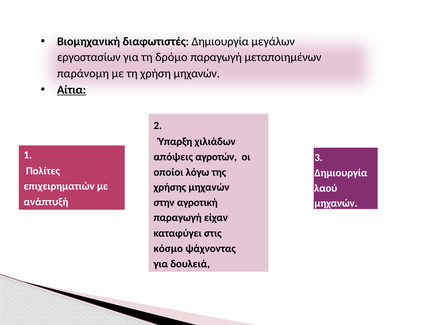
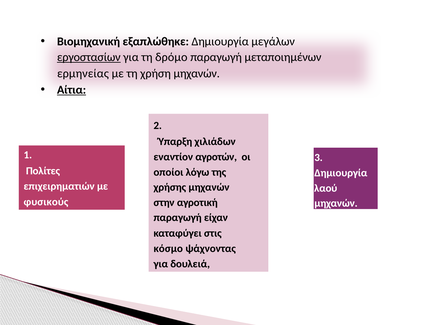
διαφωτιστές: διαφωτιστές -> εξαπλώθηκε (156, 42)
εργοστασίων underline: none -> present (89, 57)
παράνομη: παράνομη -> ερμηνείας (83, 74)
απόψεις: απόψεις -> εναντίον (173, 157)
ανάπτυξή: ανάπτυξή -> φυσικούς (46, 202)
